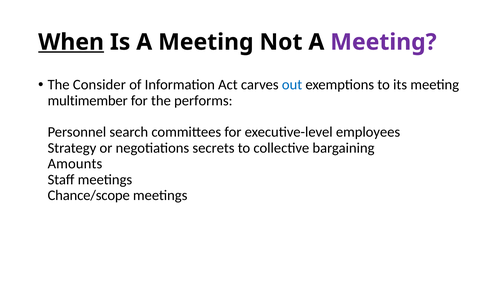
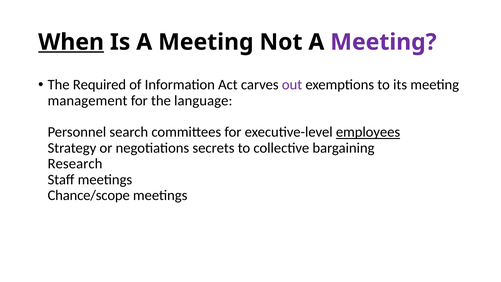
Consider: Consider -> Required (99, 85)
out colour: blue -> purple (292, 85)
multimember: multimember -> management (88, 100)
performs: performs -> language (203, 100)
employees underline: none -> present (368, 132)
Amounts: Amounts -> Research (75, 164)
